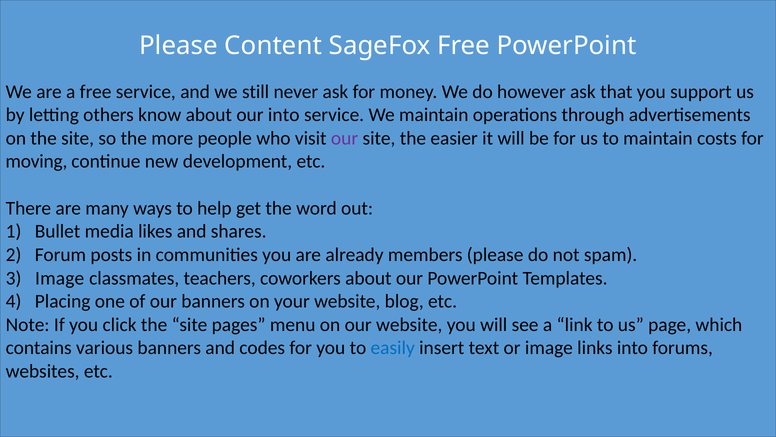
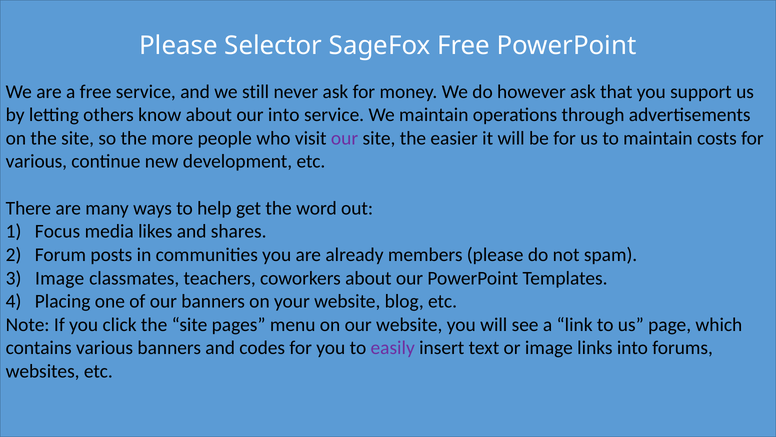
Content: Content -> Selector (273, 46)
moving: moving -> various (36, 161)
Bullet: Bullet -> Focus (58, 231)
easily colour: blue -> purple (393, 348)
